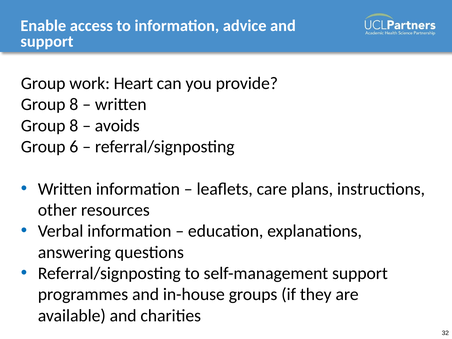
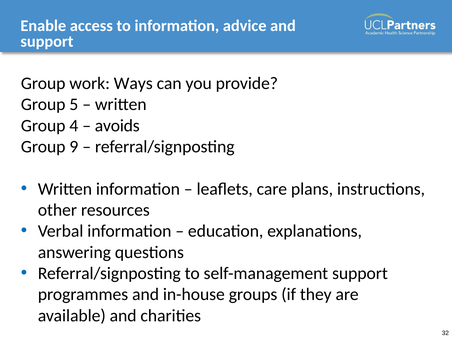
Heart: Heart -> Ways (133, 83)
8: 8 -> 5 (74, 104)
8: 8 -> 4 (74, 126)
6: 6 -> 9 (74, 147)
